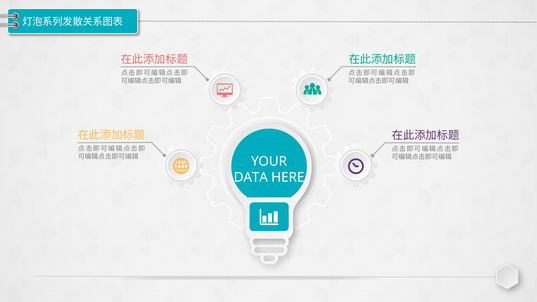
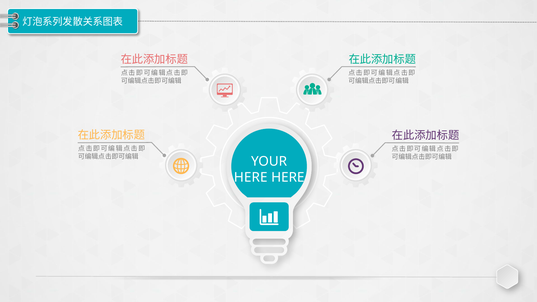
DATA: DATA -> HERE (251, 178)
